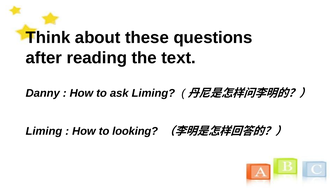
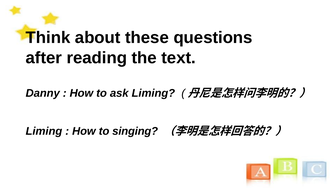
looking: looking -> singing (135, 131)
